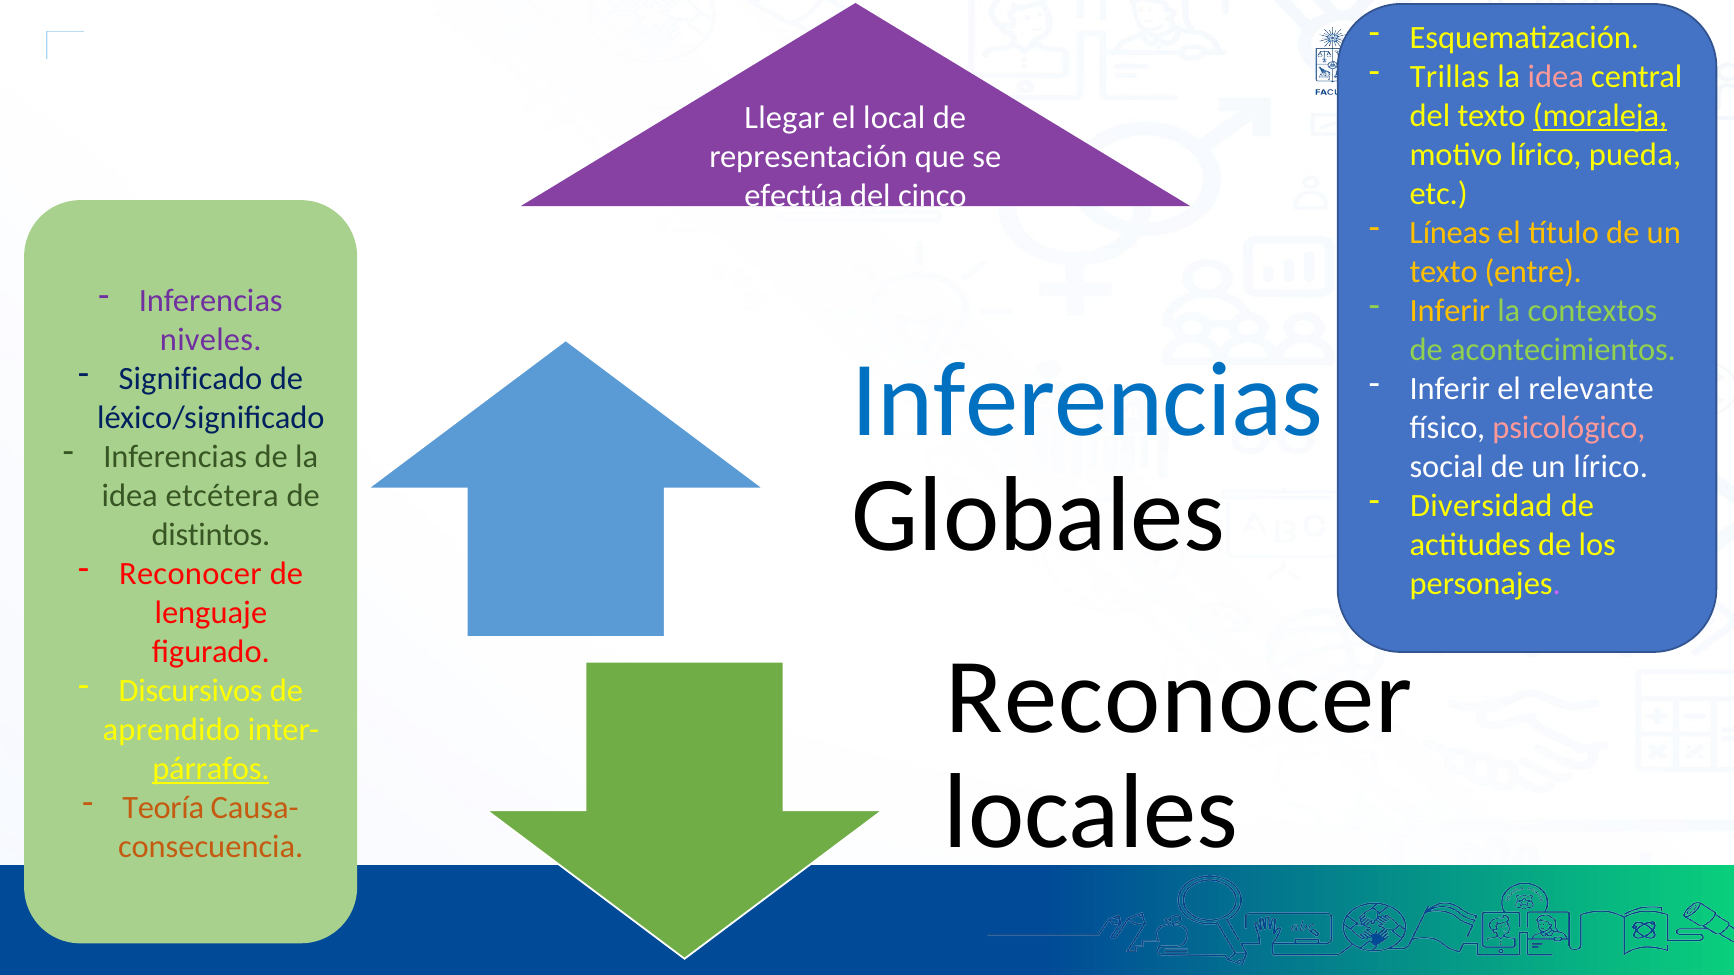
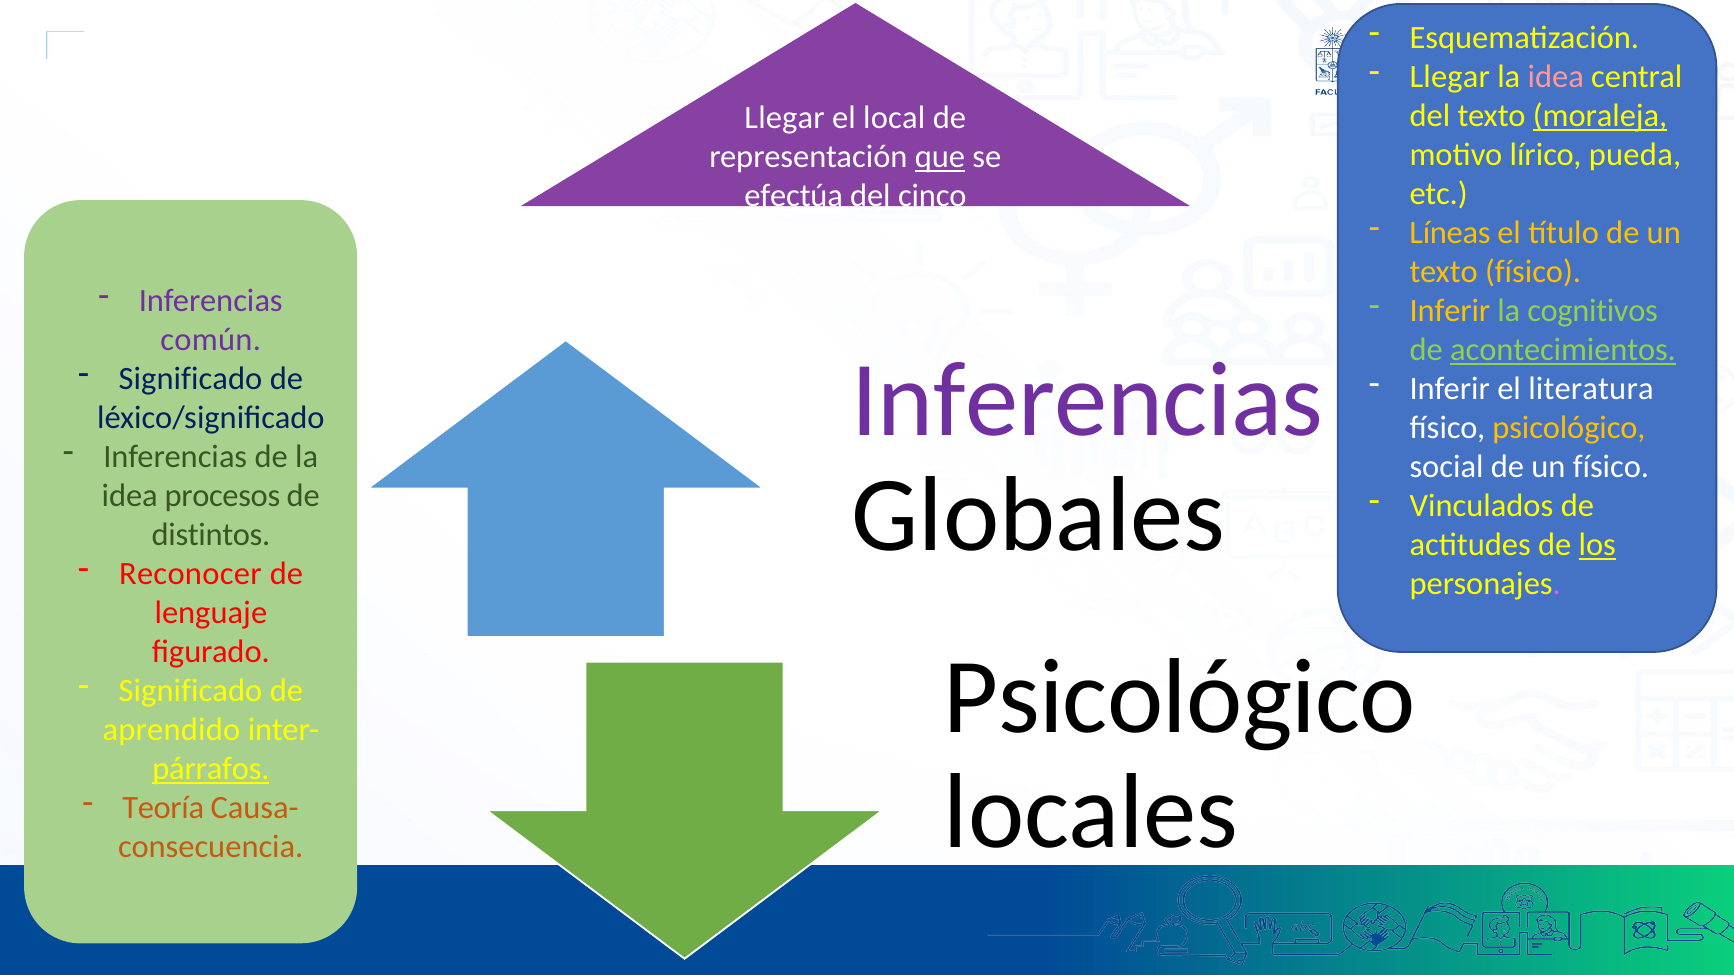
Trillas: Trillas -> Llegar (1450, 77)
que underline: none -> present (940, 157)
texto entre: entre -> físico (1533, 272)
contextos: contextos -> cognitivos (1593, 311)
niveles: niveles -> común (211, 340)
acontecimientos underline: none -> present (1563, 350)
Inferencias colour: blue -> purple (1088, 401)
relevante: relevante -> literatura (1591, 389)
psicológico colour: pink -> yellow (1569, 428)
un lírico: lírico -> físico (1611, 467)
etcétera: etcétera -> procesos (222, 496)
Diversidad: Diversidad -> Vinculados (1481, 506)
los underline: none -> present (1597, 545)
Reconocer: Reconocer -> Psicológico (1180, 698)
Discursivos: Discursivos -> Significado (191, 691)
